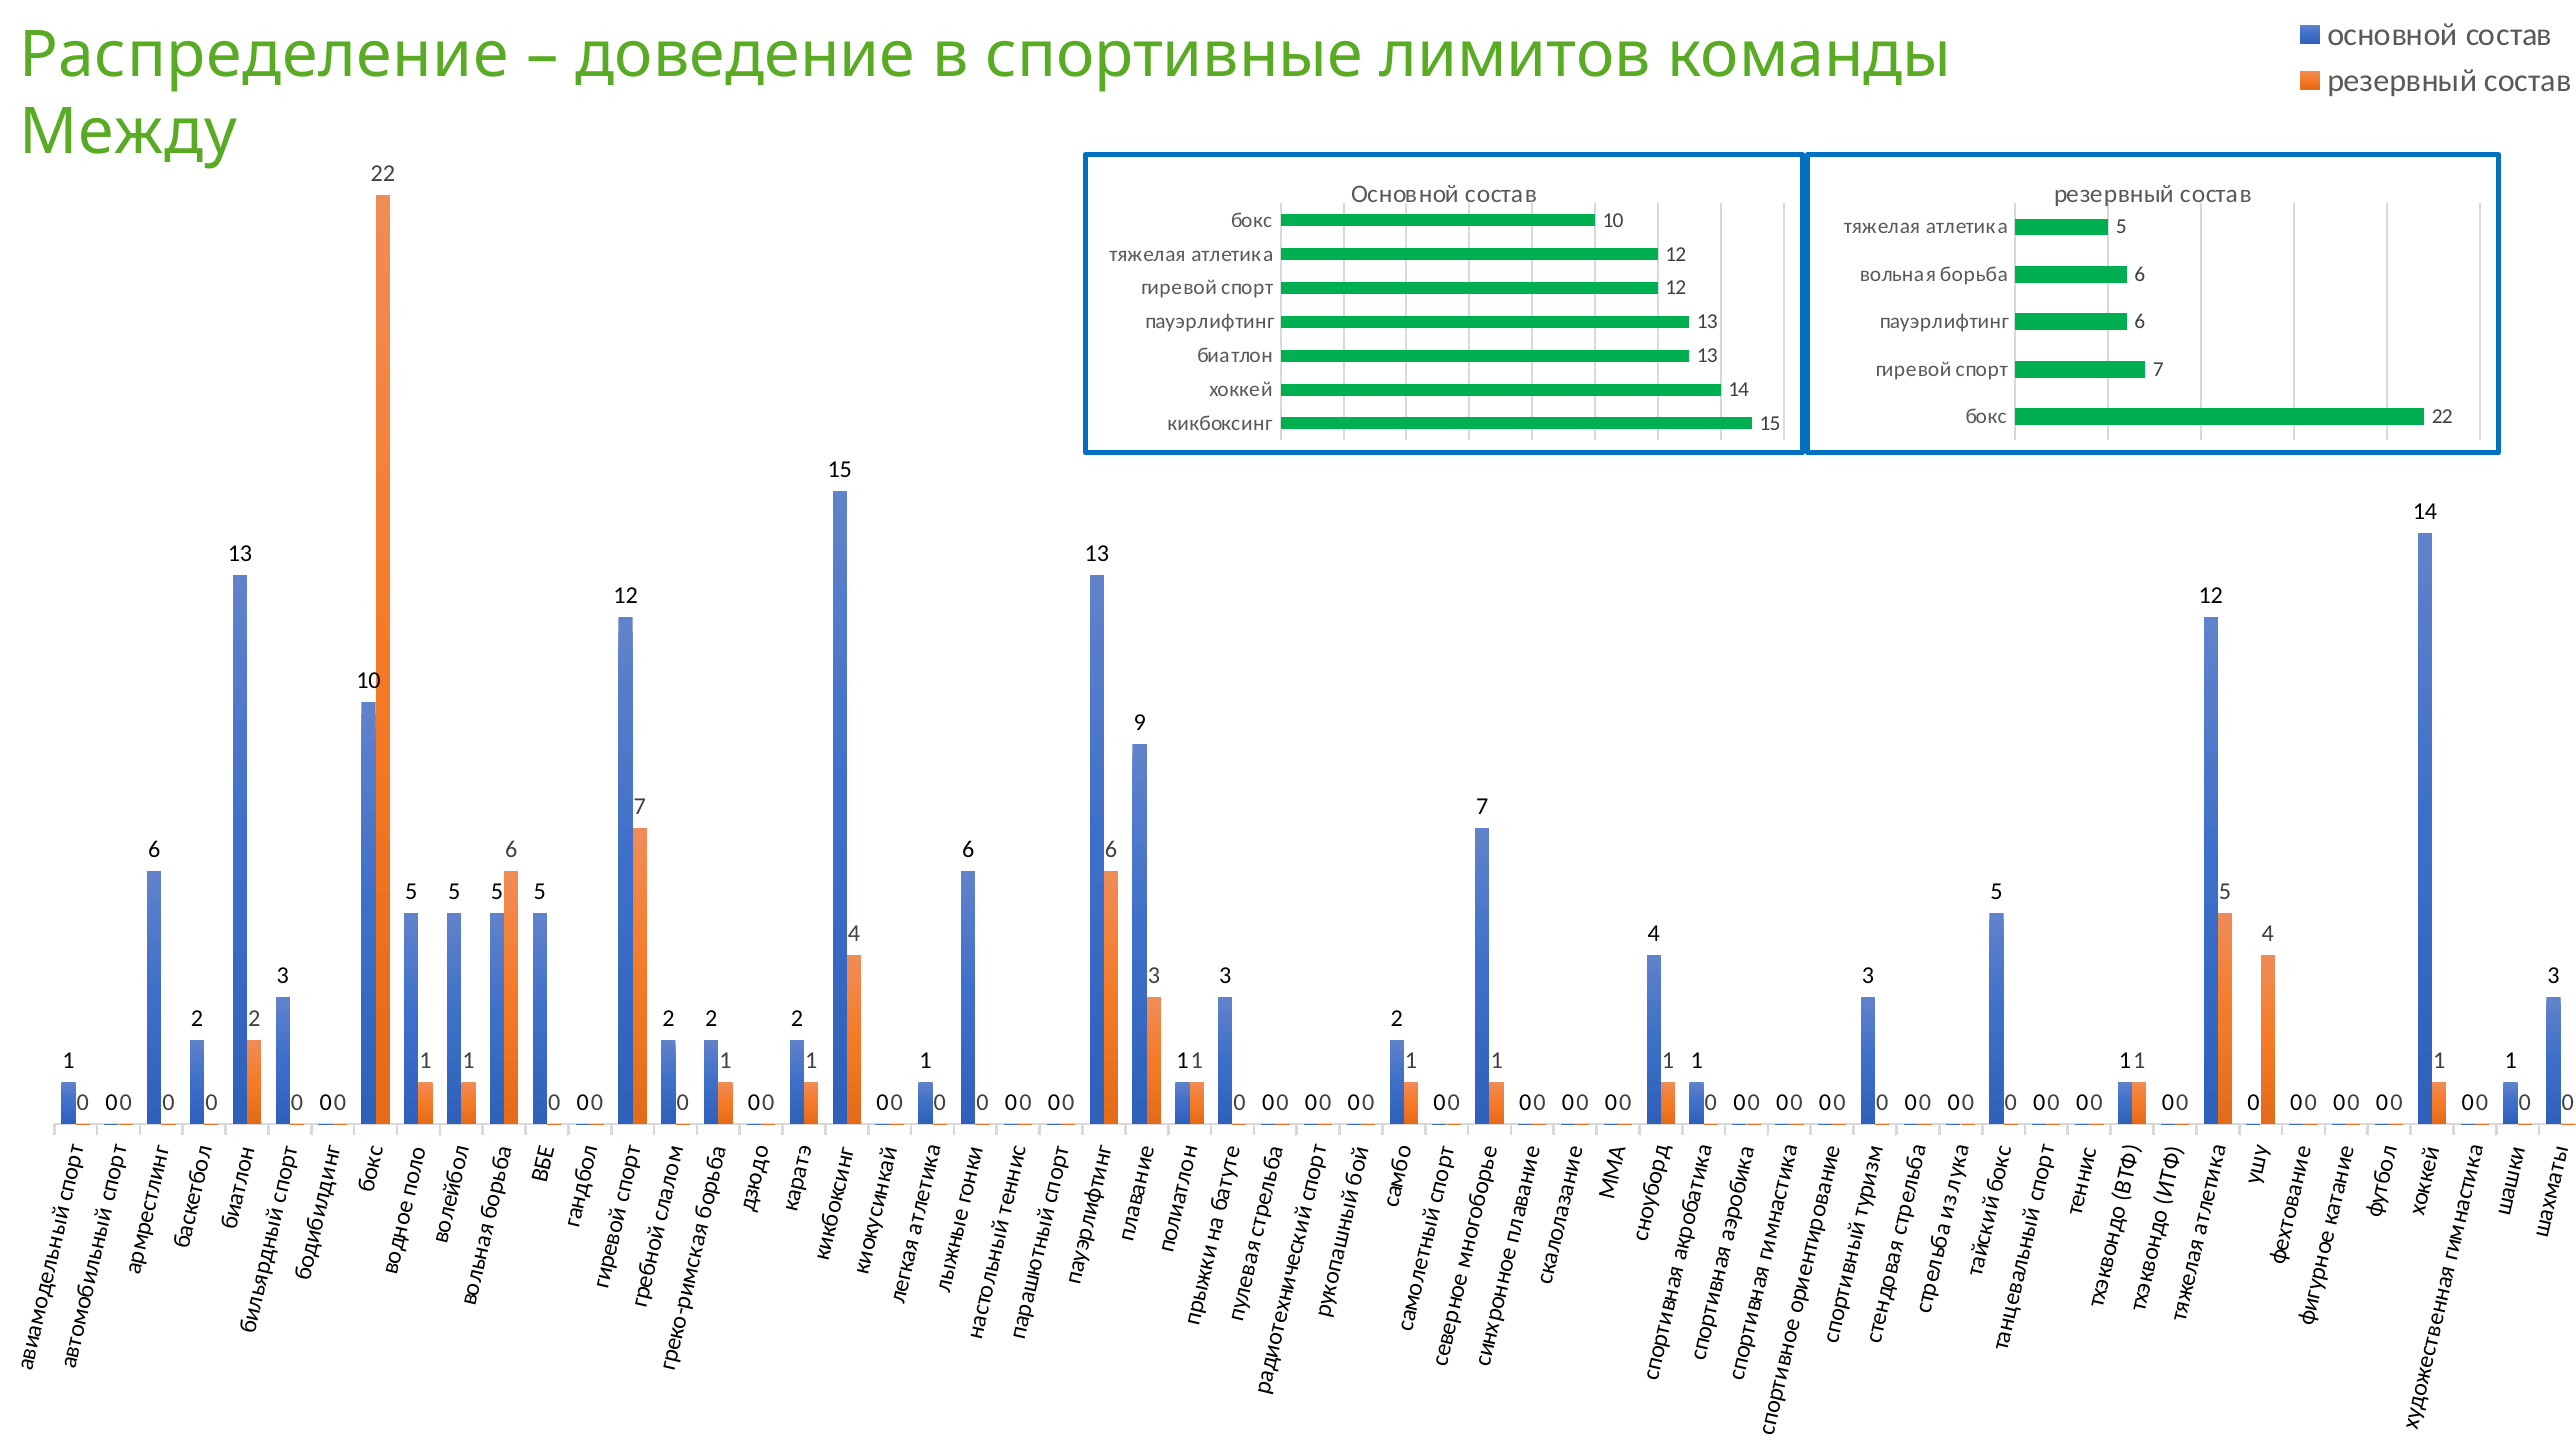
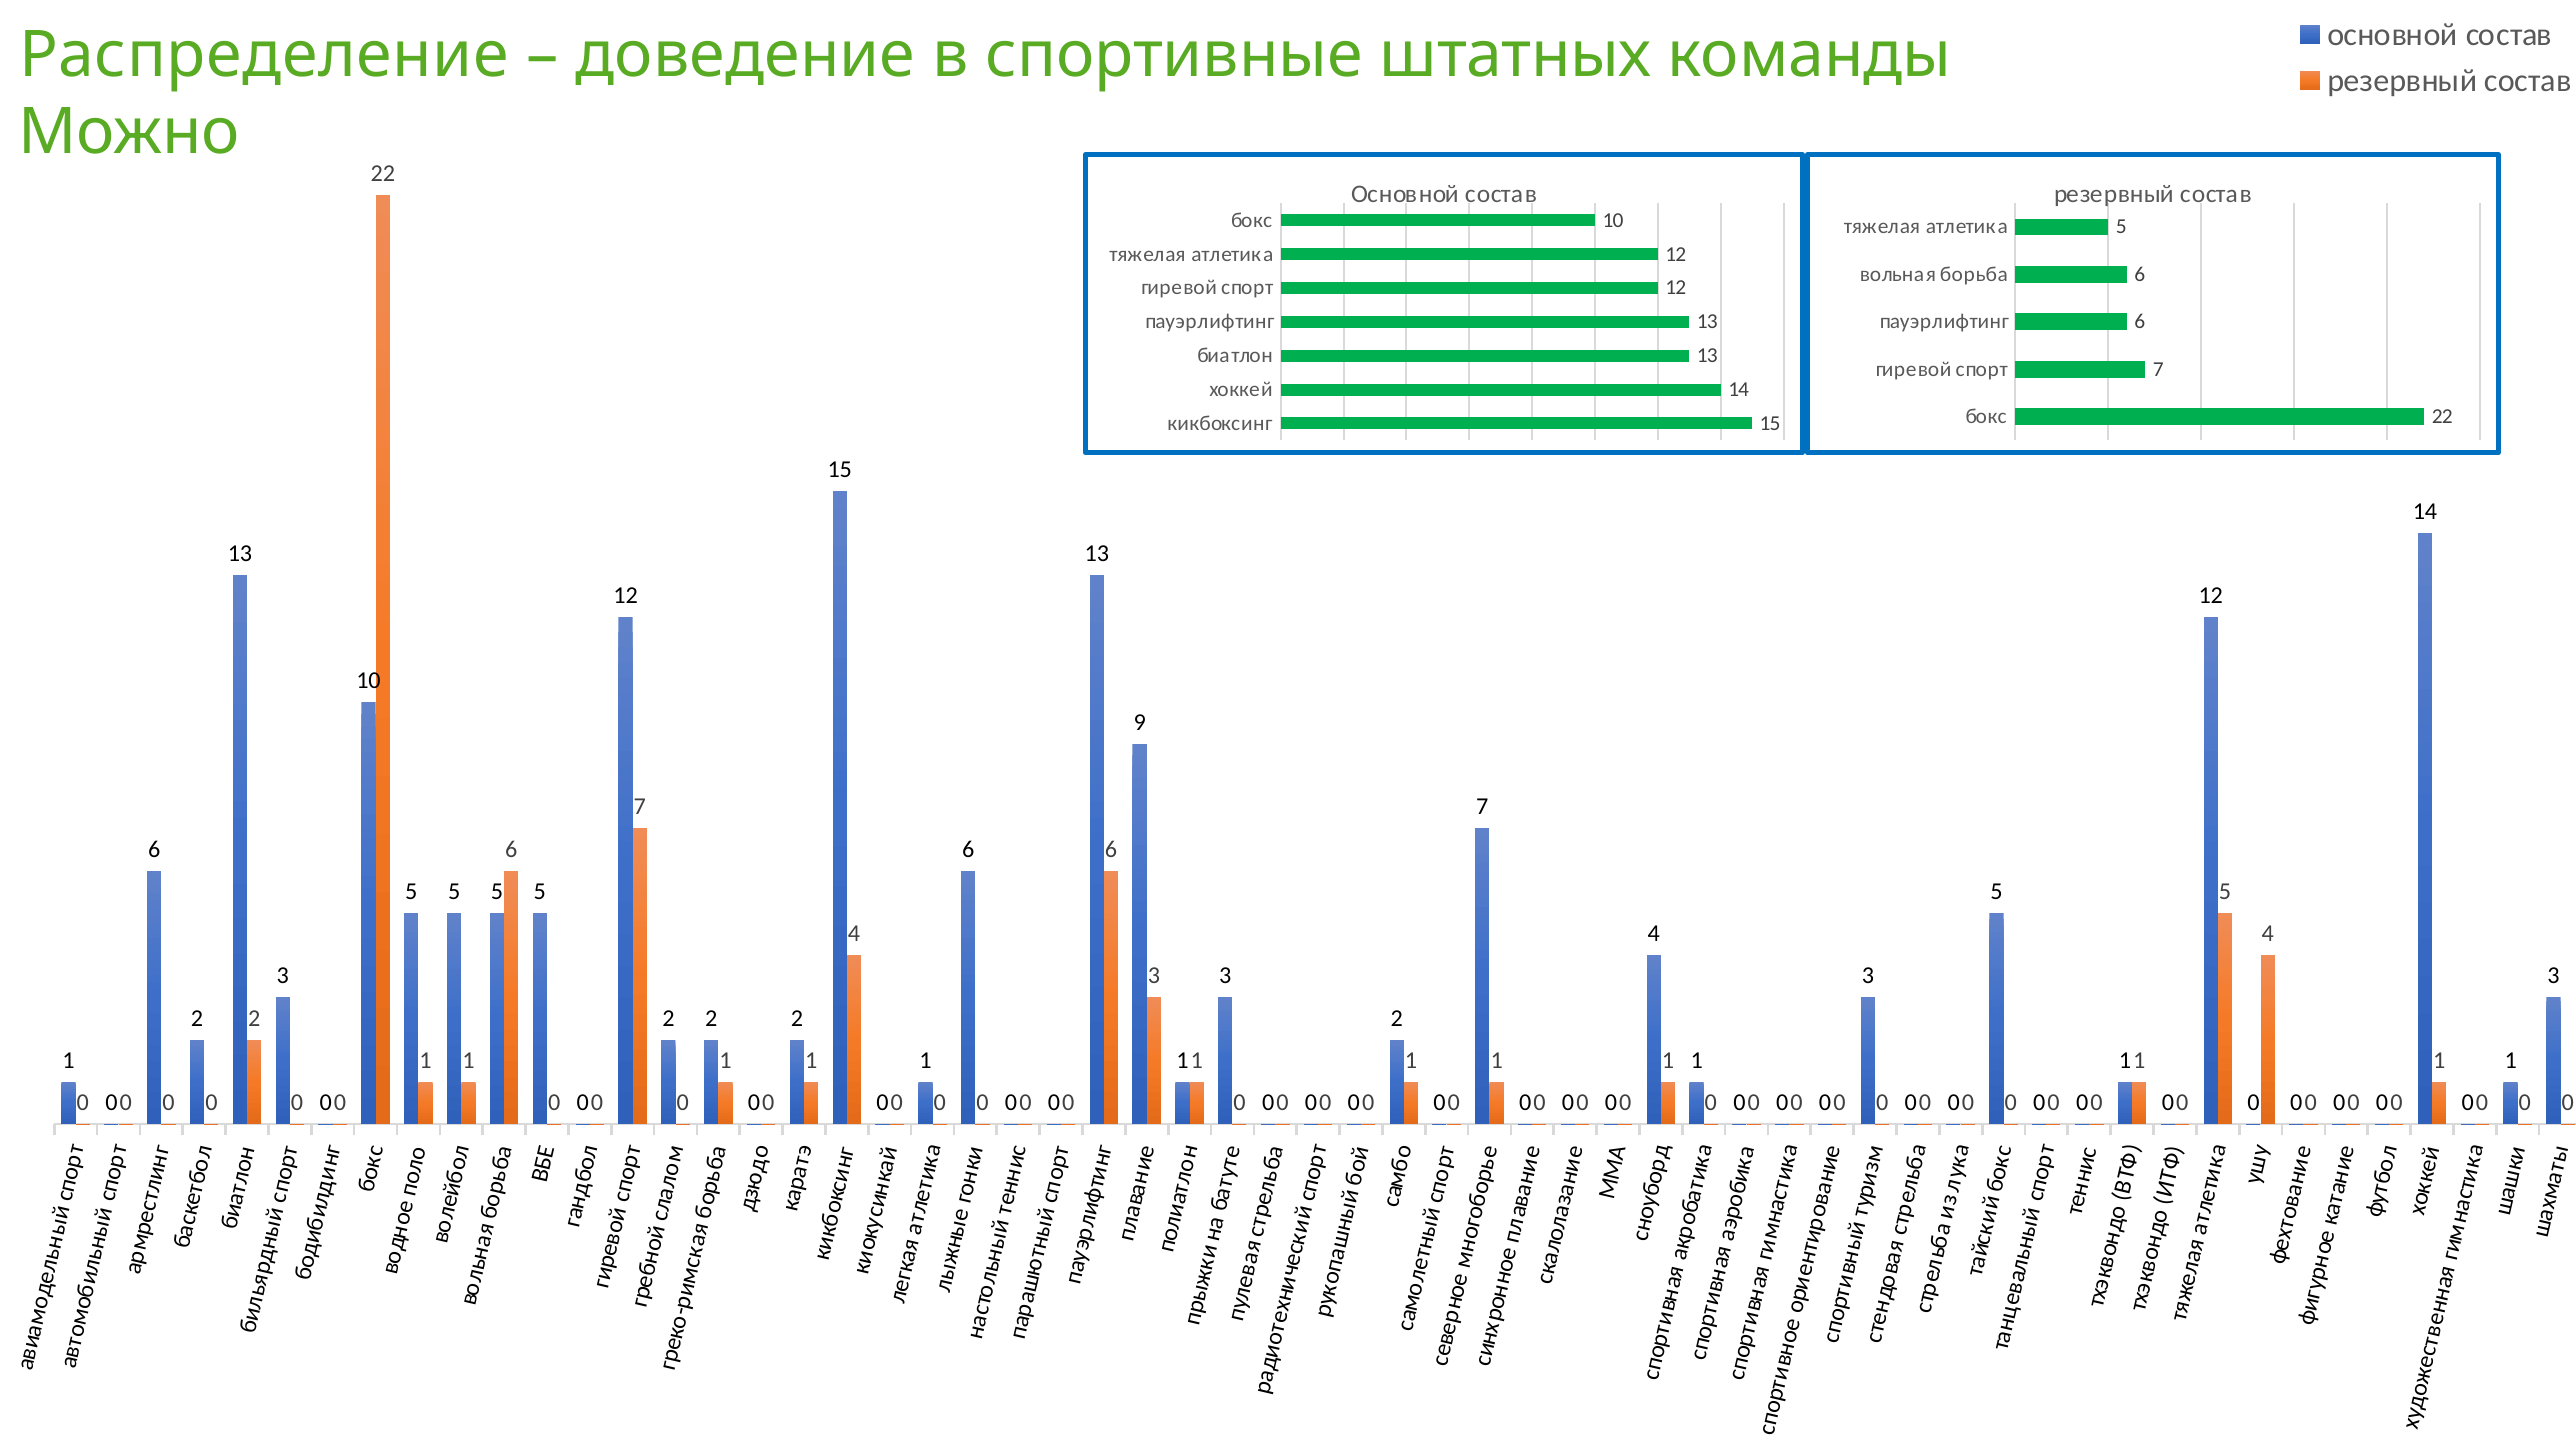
лимитов: лимитов -> штатных (1516, 55)
Между: Между -> Можно (129, 132)
